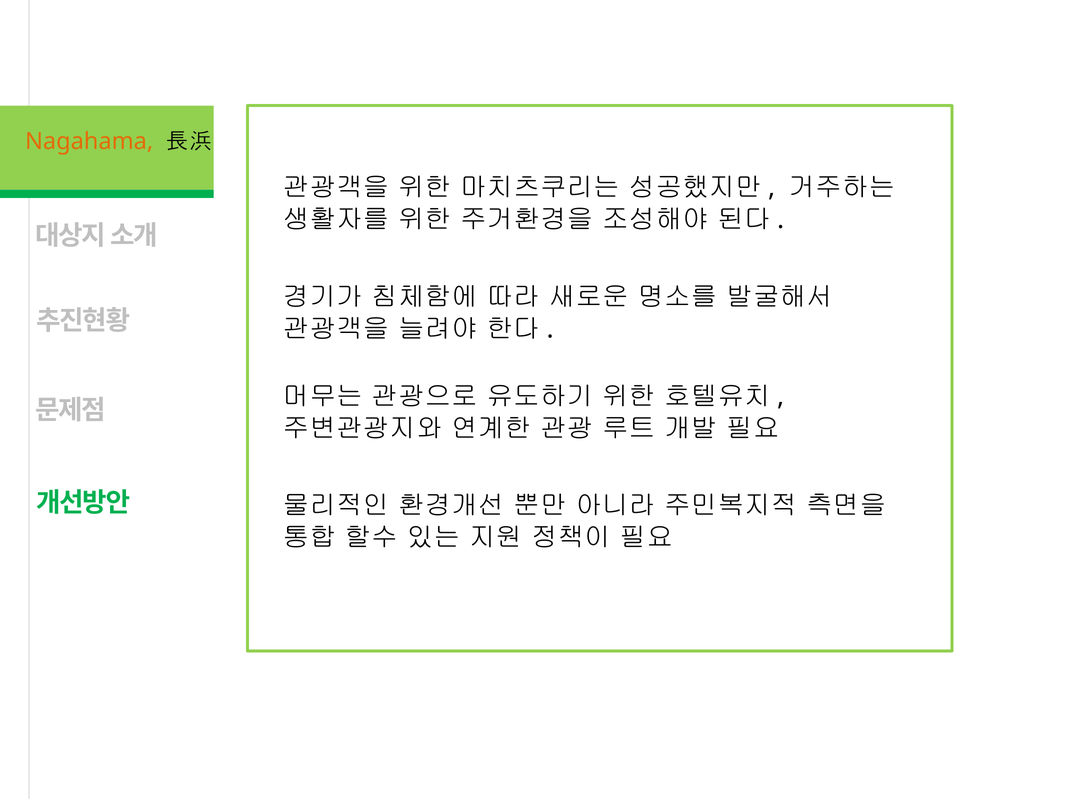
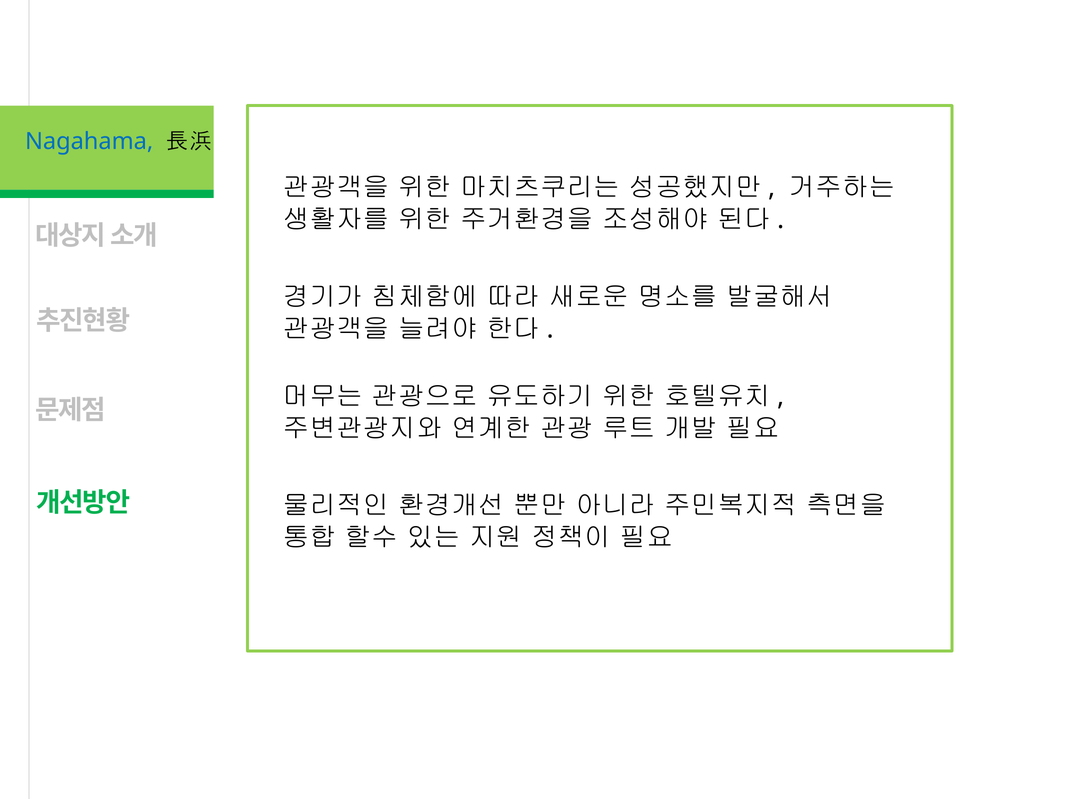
Nagahama colour: orange -> blue (89, 141)
